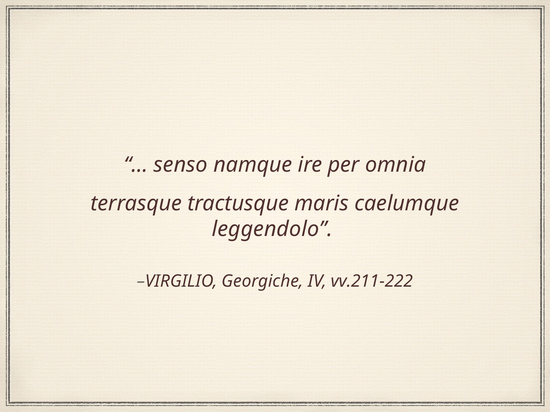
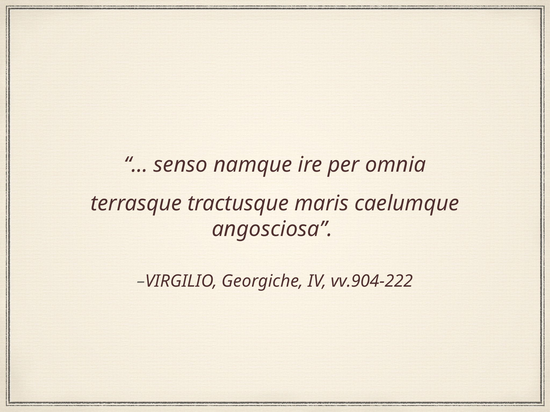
leggendolo: leggendolo -> angosciosa (272, 229)
vv.211-222: vv.211-222 -> vv.904-222 (372, 282)
